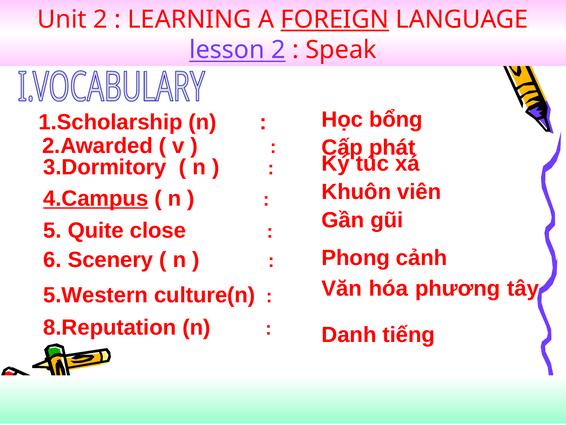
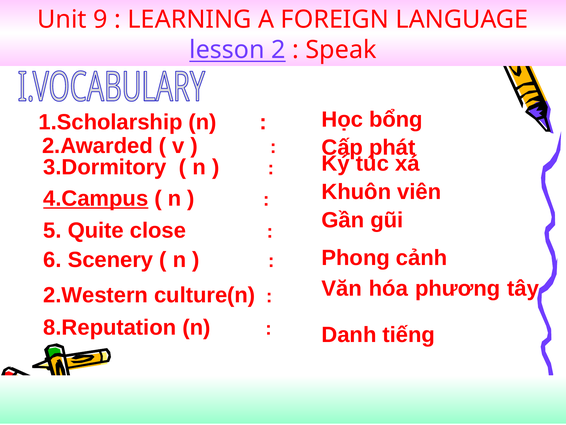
Unit 2: 2 -> 9 (100, 20)
FOREIGN underline: present -> none (335, 20)
5.Western: 5.Western -> 2.Western (96, 295)
